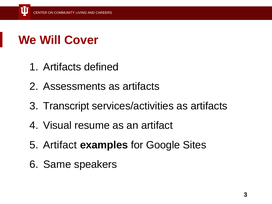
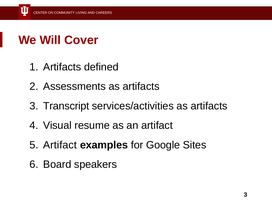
Same: Same -> Board (57, 164)
